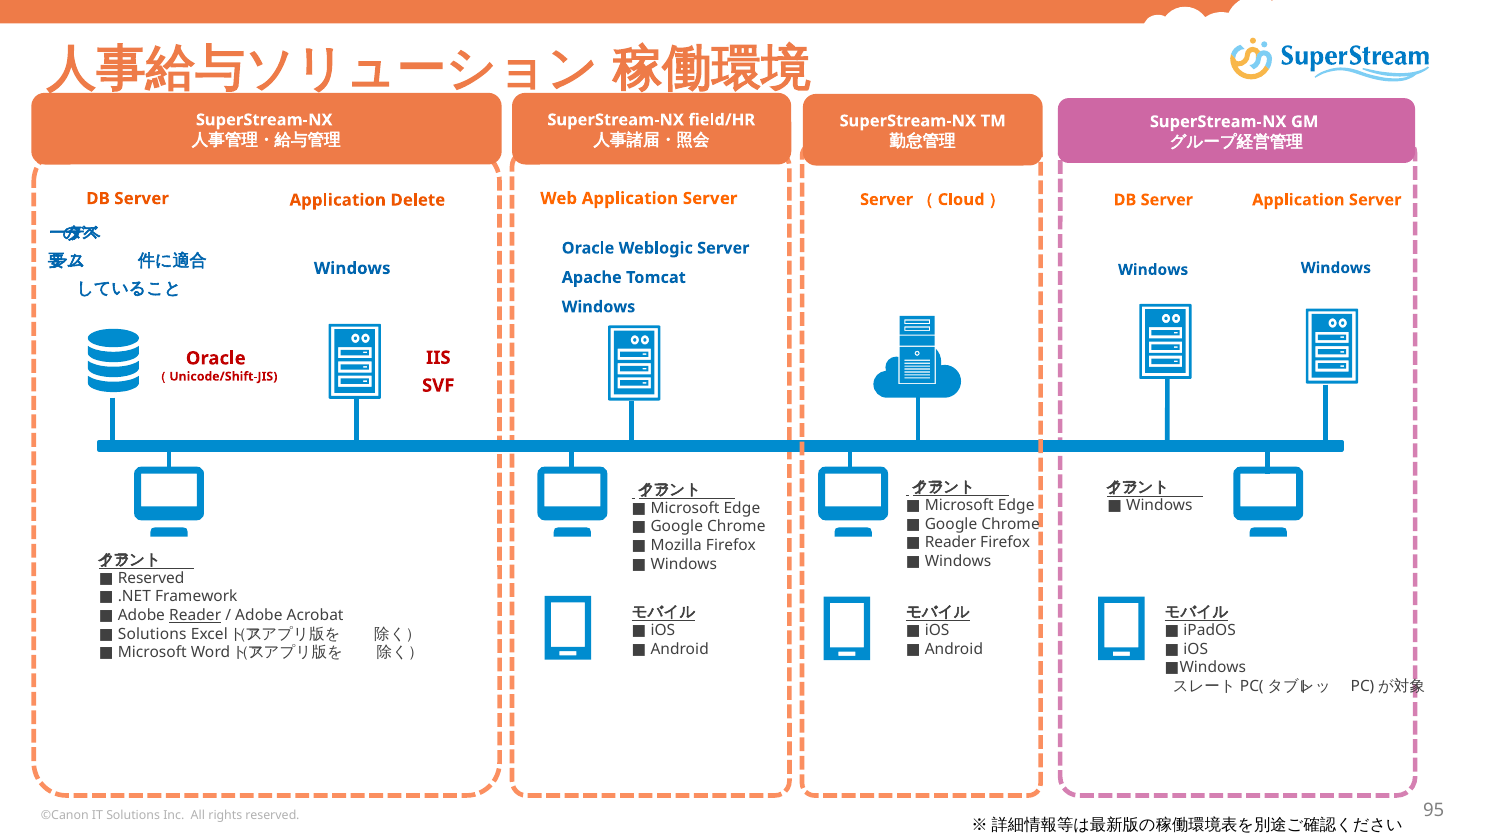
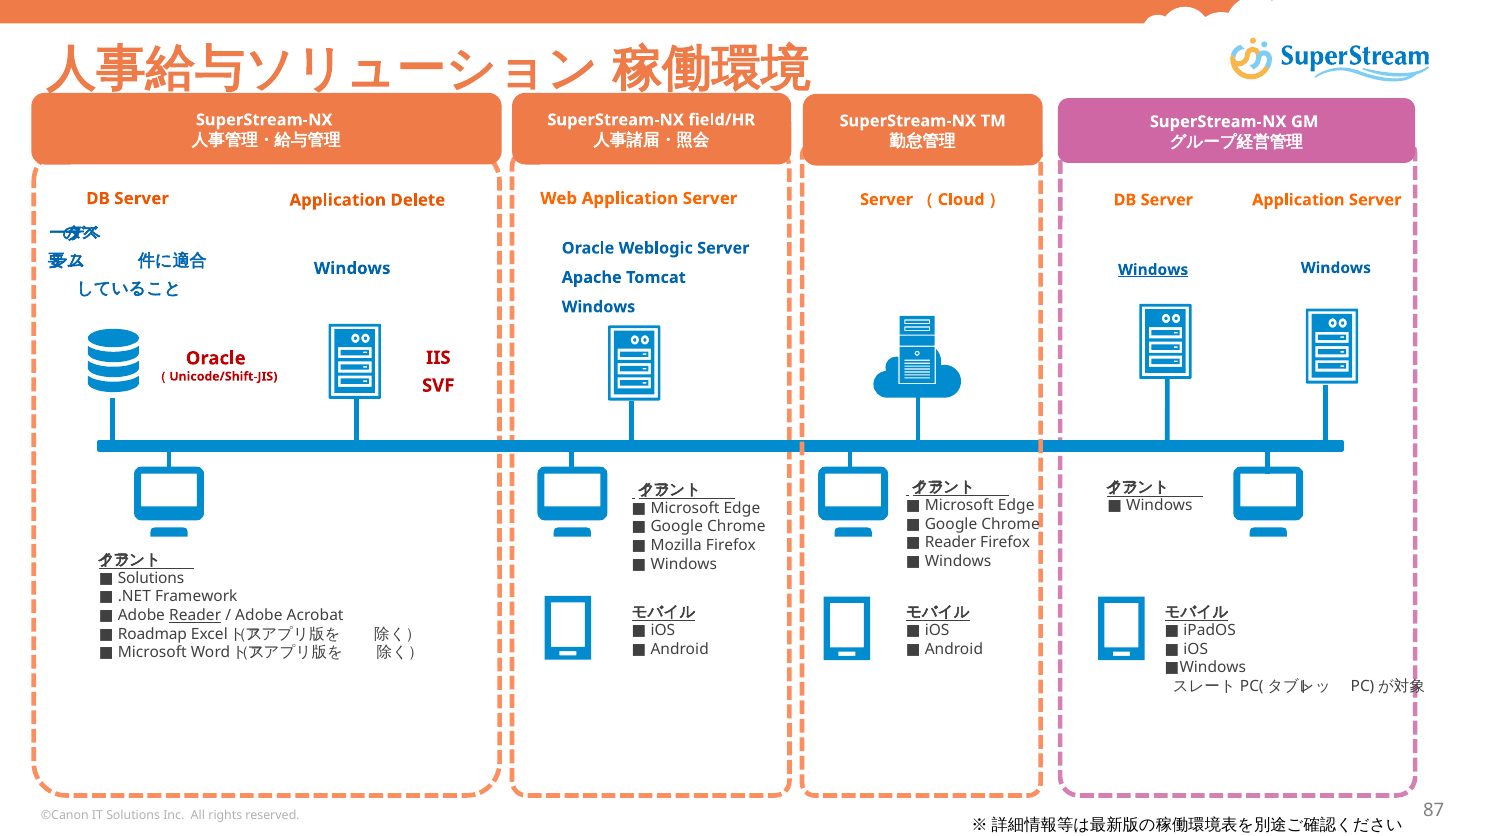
Windows underline: none -> present (1153, 270)
Reserved: Reserved -> Solutions (151, 578)
Solutions: Solutions -> Roadmap (152, 633)
95: 95 -> 87 (1434, 810)
